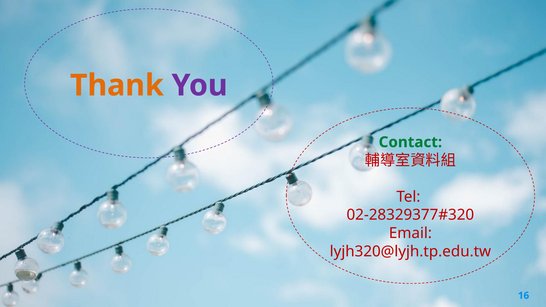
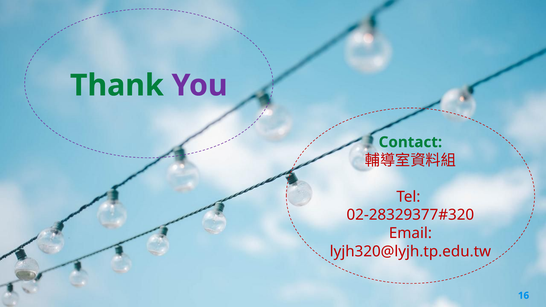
Thank colour: orange -> green (117, 85)
